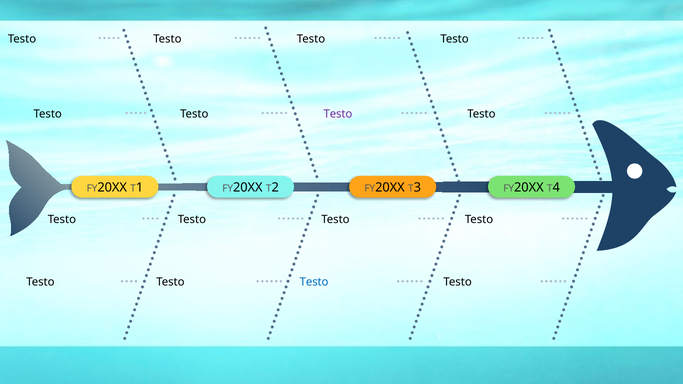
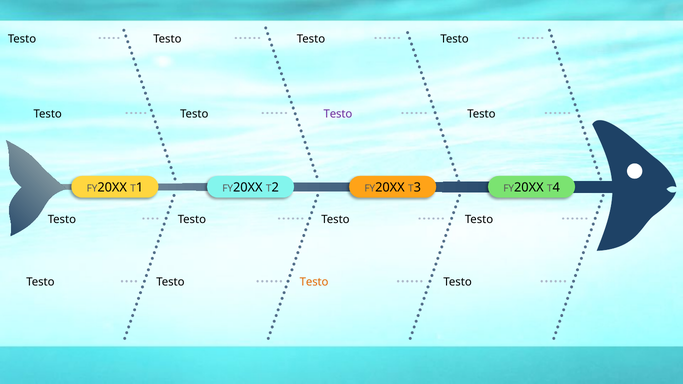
Testo colour: blue -> orange (314, 282)
